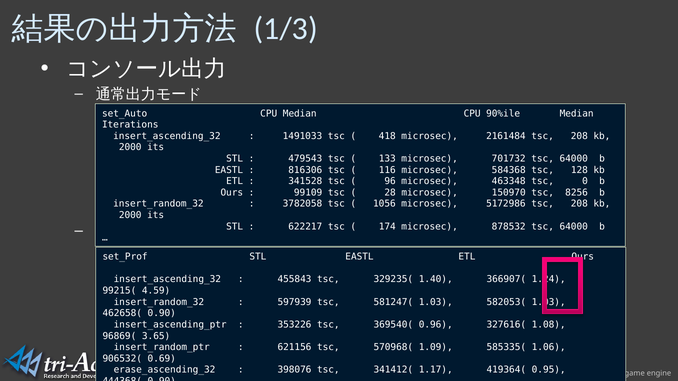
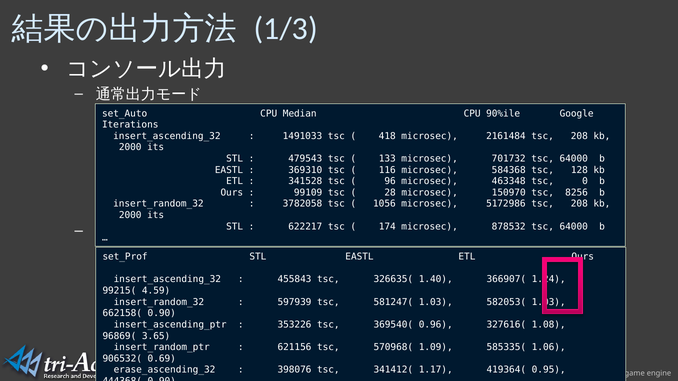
90%ile Median: Median -> Google (577, 114)
816306: 816306 -> 369310 (305, 170)
329235(: 329235( -> 326635( (393, 280)
462658(: 462658( -> 662158( (122, 314)
